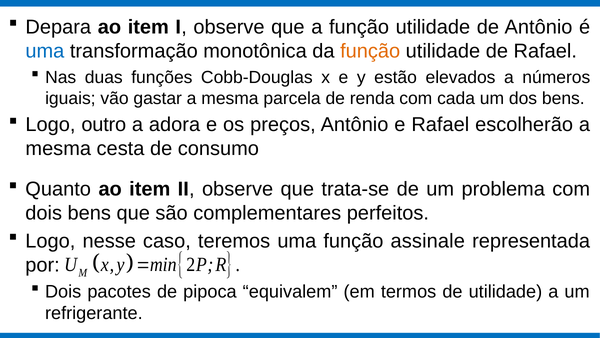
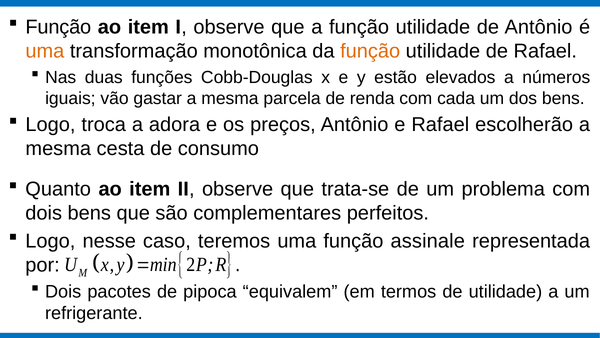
Depara: Depara -> Função (58, 27)
uma colour: blue -> orange (45, 51)
outro: outro -> troca (104, 125)
